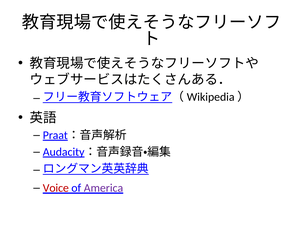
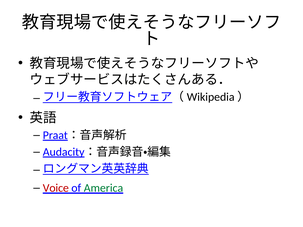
America colour: purple -> green (103, 188)
